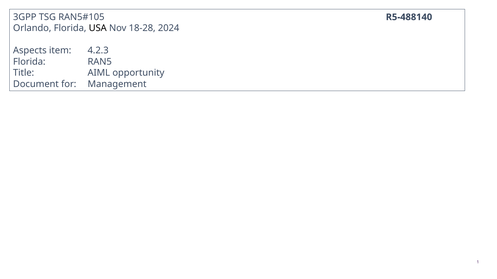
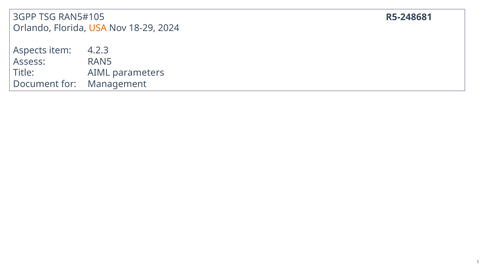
R5-488140: R5-488140 -> R5-248681 (409, 17)
USA colour: black -> orange (98, 28)
18-28: 18-28 -> 18-29 (142, 28)
Florida: Florida -> Assess (29, 62)
opportunity: opportunity -> parameters (138, 73)
